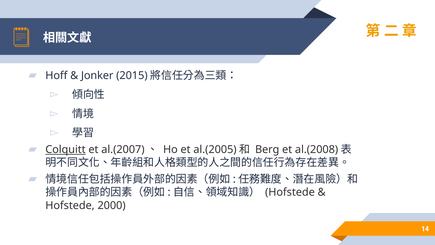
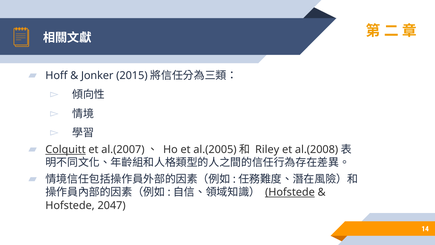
Berg: Berg -> Riley (267, 149)
Hofstede underline: none -> present (290, 192)
2000: 2000 -> 2047 (112, 205)
